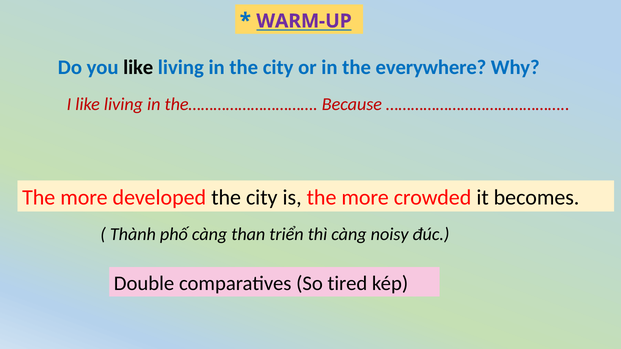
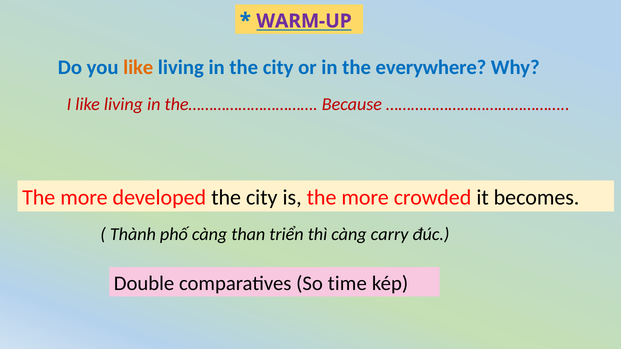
like colour: black -> orange (138, 68)
noisy: noisy -> carry (390, 234)
tired: tired -> time (347, 284)
